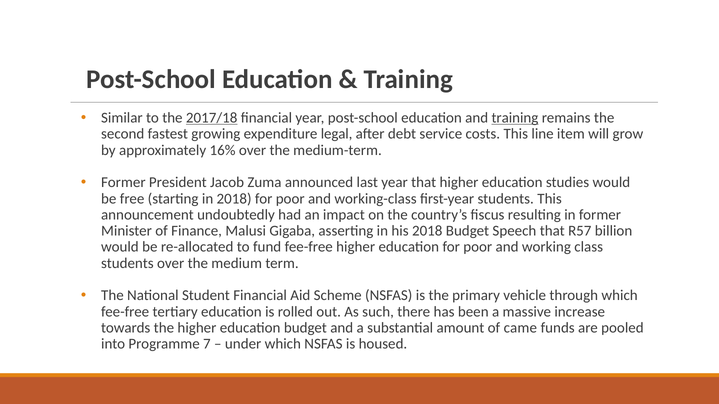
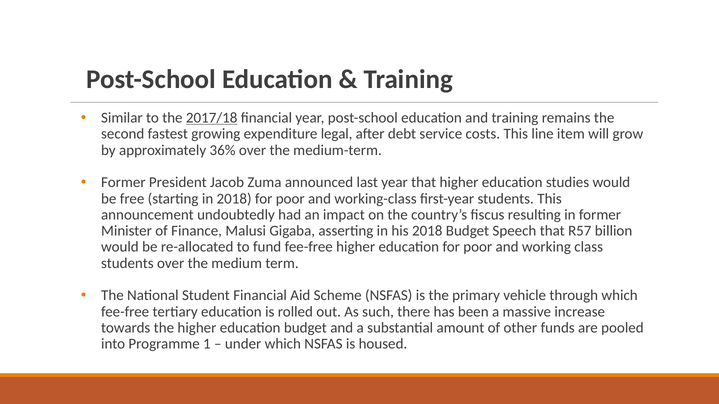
training underline: present -> none (515, 118)
16%: 16% -> 36% (223, 150)
came: came -> other (520, 328)
7: 7 -> 1 (207, 344)
